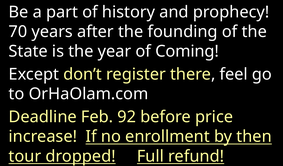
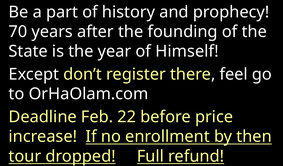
Coming: Coming -> Himself (187, 51)
92: 92 -> 22 (127, 117)
